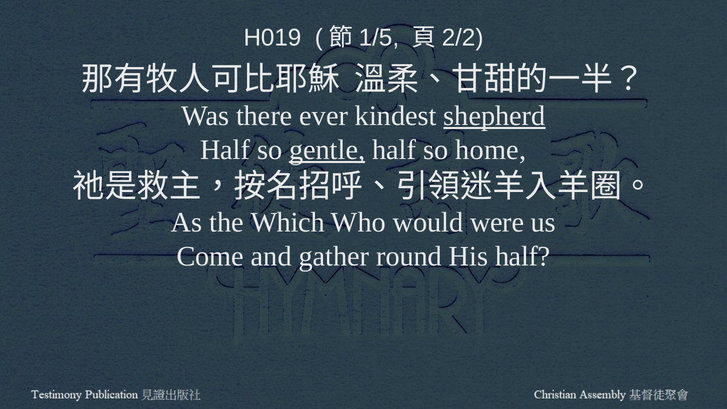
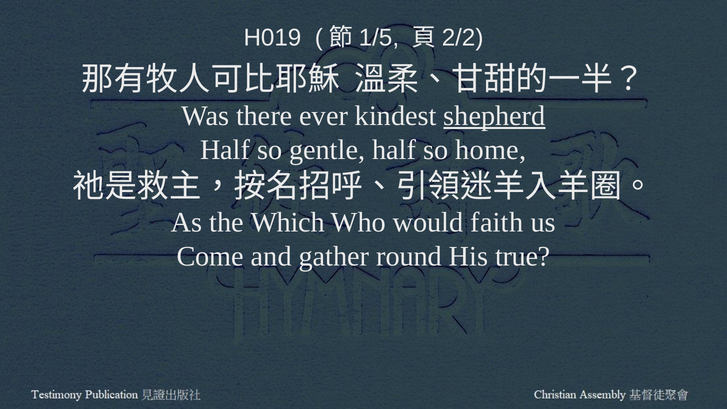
gentle underline: present -> none (327, 150)
were: were -> faith (497, 222)
His half: half -> true (523, 256)
